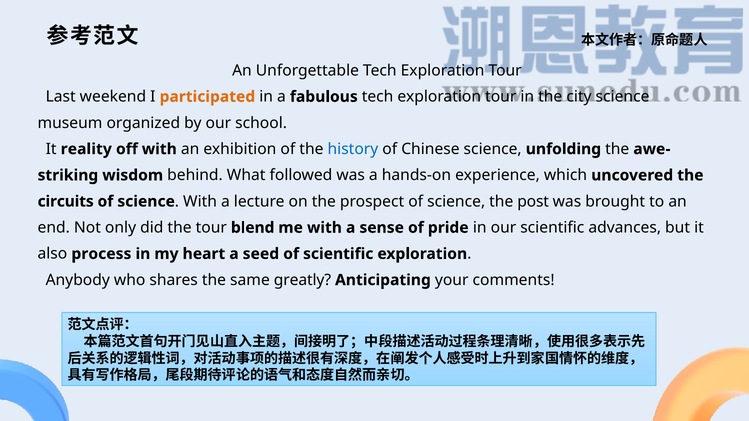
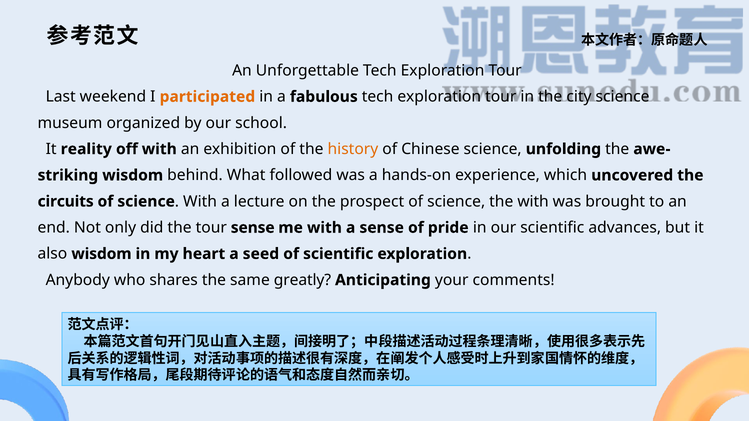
history colour: blue -> orange (353, 149)
the post: post -> with (533, 202)
tour blend: blend -> sense (253, 228)
also process: process -> wisdom (101, 254)
